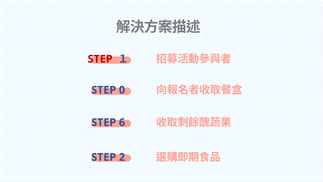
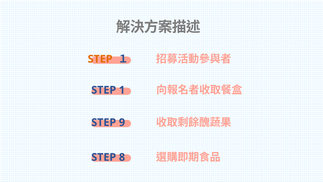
STEP colour: red -> orange (100, 59)
0: 0 -> 1 (122, 90)
6: 6 -> 9 (122, 122)
2: 2 -> 8 (122, 157)
